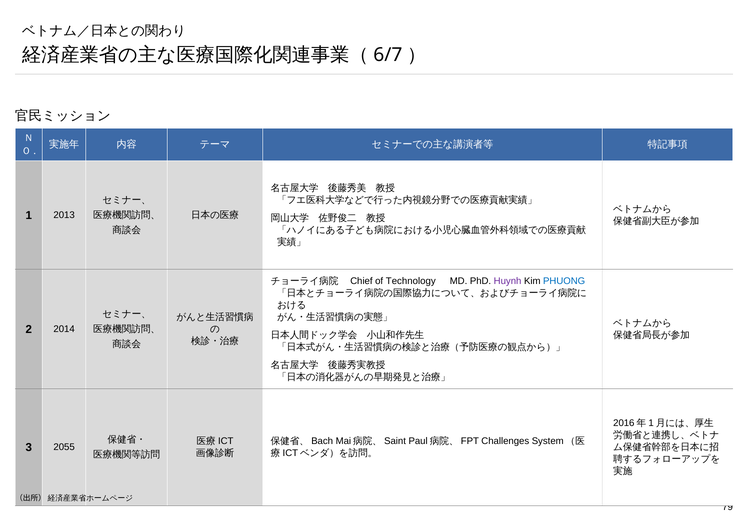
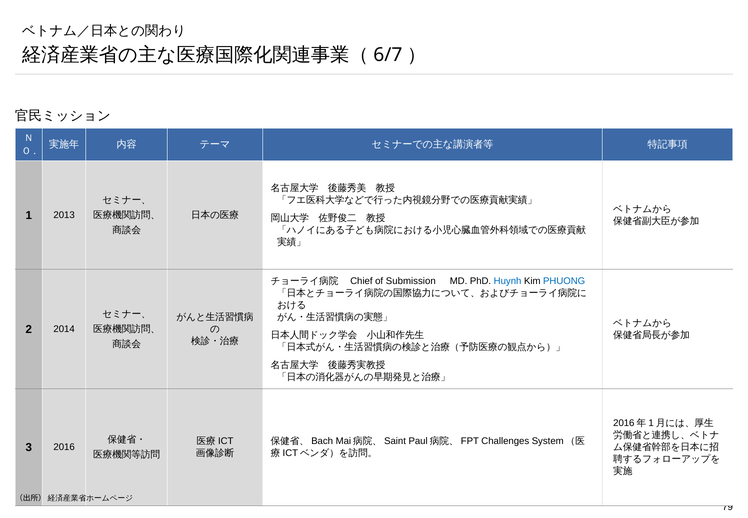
Technology: Technology -> Submission (411, 281)
Huynh colour: purple -> blue (508, 281)
2055: 2055 -> 2016 (64, 447)
